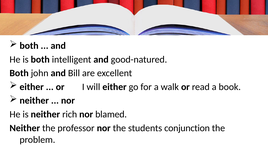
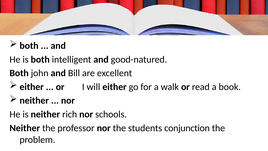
blamed: blamed -> schools (111, 114)
